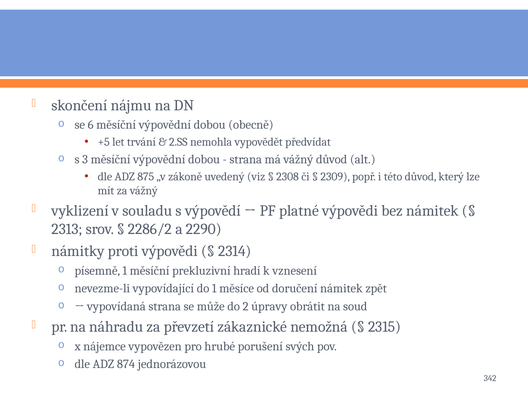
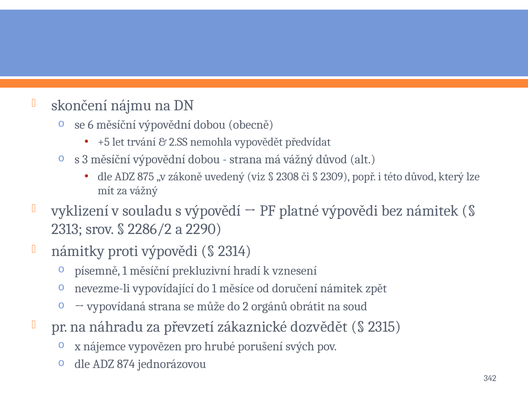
úpravy: úpravy -> orgánů (269, 306)
nemožná: nemožná -> dozvědět (319, 327)
